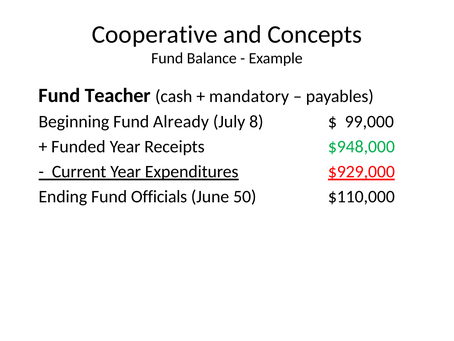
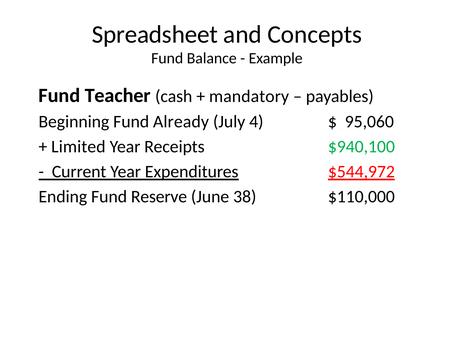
Cooperative: Cooperative -> Spreadsheet (155, 34)
8: 8 -> 4 (256, 122)
99,000: 99,000 -> 95,060 (369, 122)
Funded: Funded -> Limited (78, 147)
$948,000: $948,000 -> $940,100 (361, 147)
$929,000: $929,000 -> $544,972 (361, 172)
Officials: Officials -> Reserve (159, 196)
50: 50 -> 38 (245, 196)
